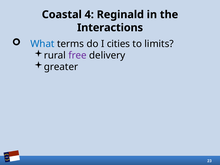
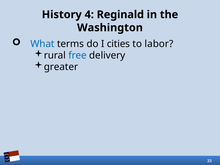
Coastal: Coastal -> History (62, 15)
Interactions: Interactions -> Washington (110, 28)
limits: limits -> labor (159, 44)
free colour: purple -> blue (77, 55)
